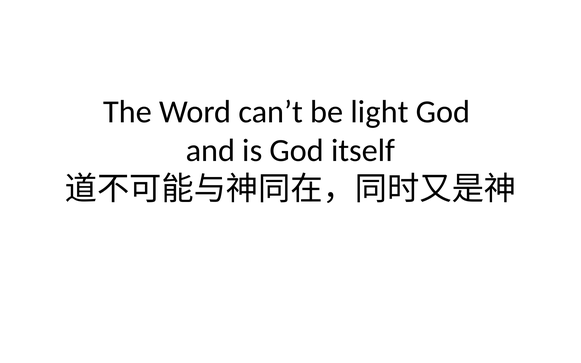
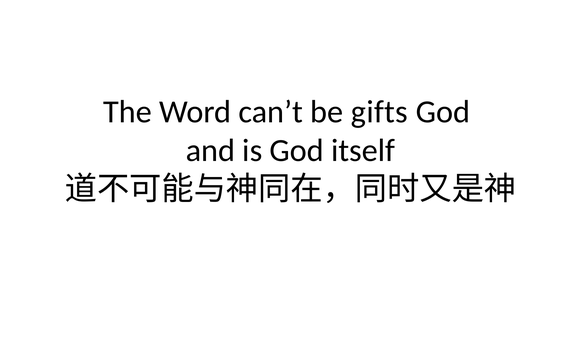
light: light -> gifts (379, 112)
